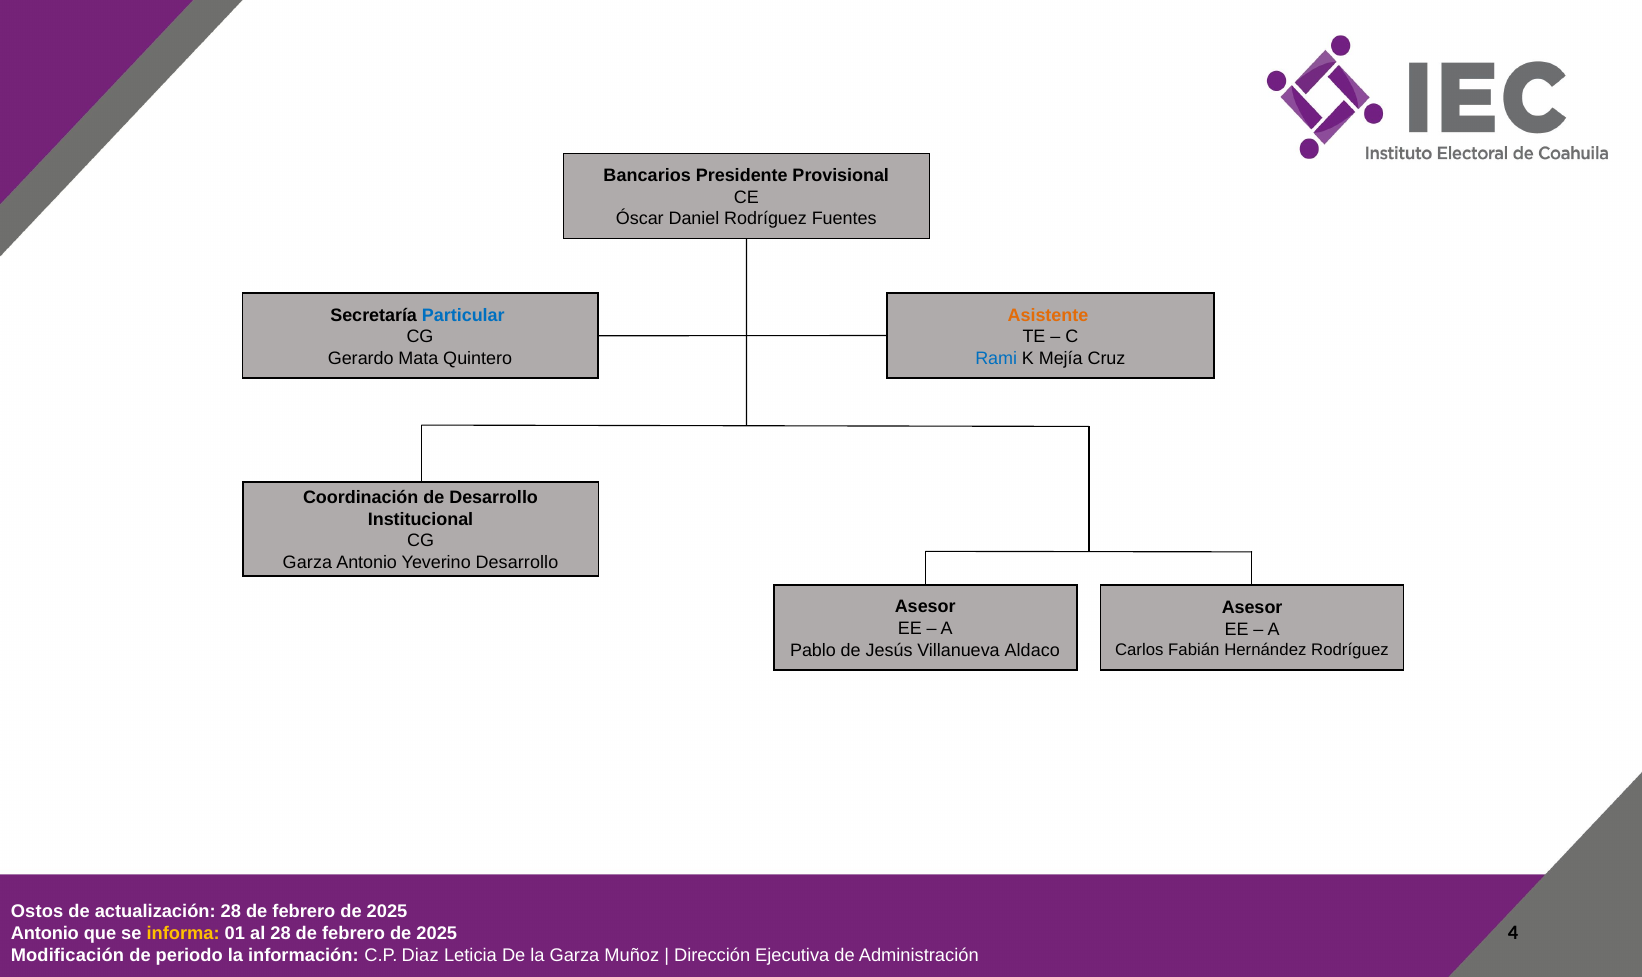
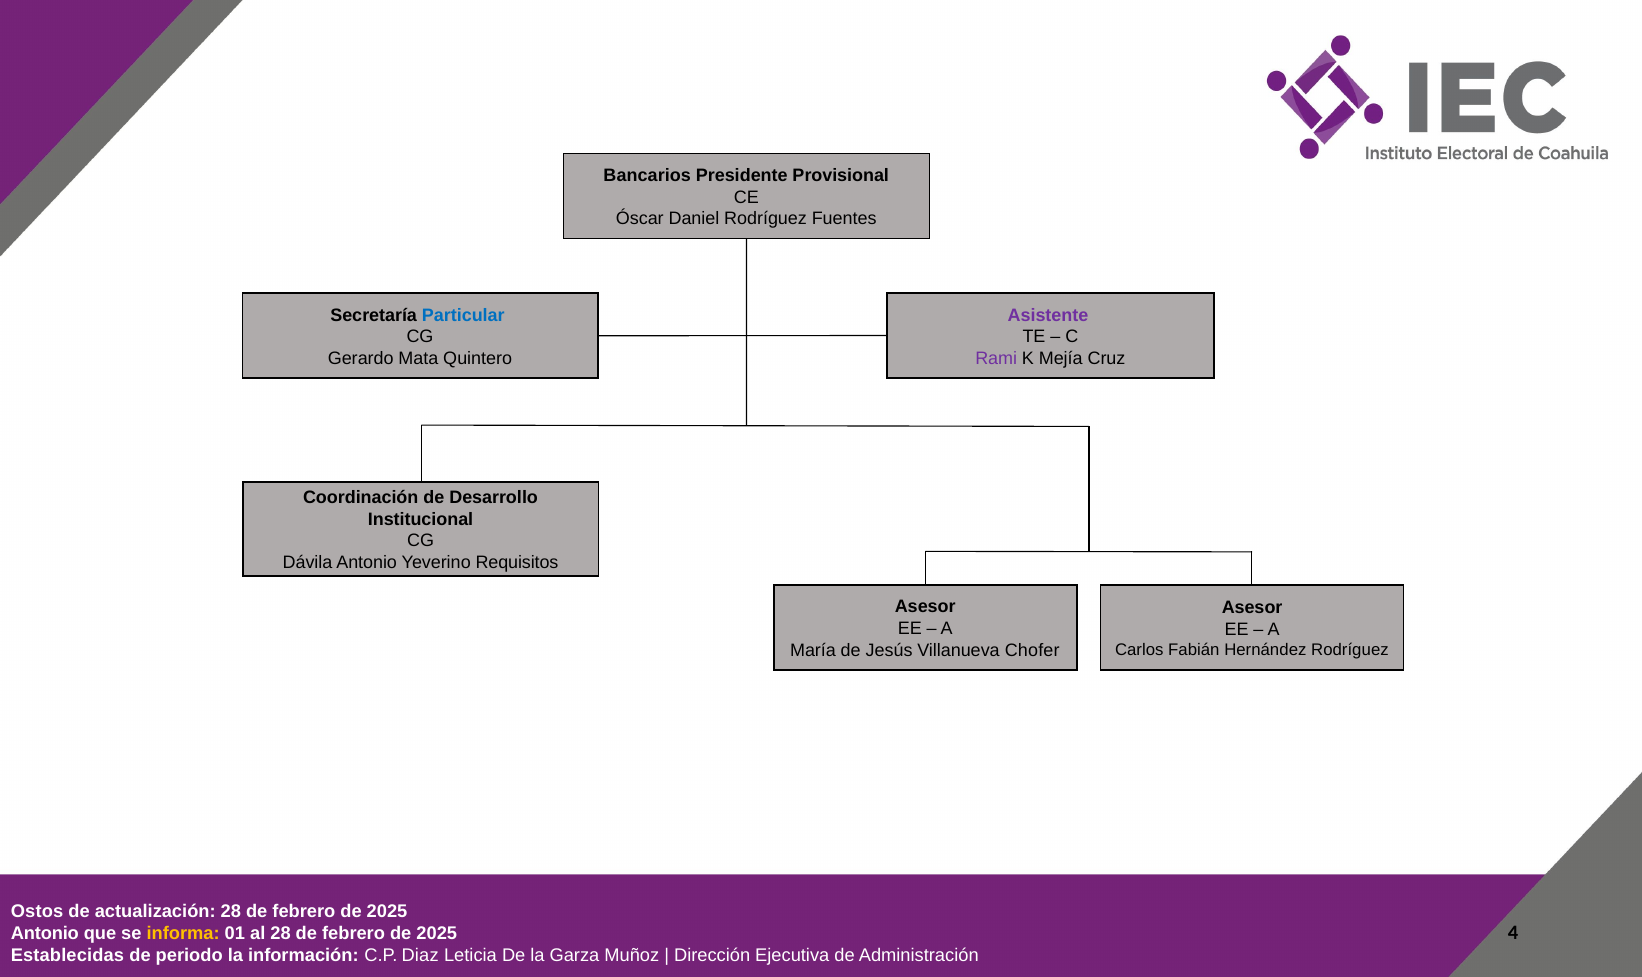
Asistente colour: orange -> purple (1048, 315)
Rami colour: blue -> purple (996, 358)
Garza: Garza -> Dávila (308, 562)
Yeverino Desarrollo: Desarrollo -> Requisitos (517, 562)
Pablo: Pablo -> María (813, 650)
Aldaco: Aldaco -> Chofer (1032, 650)
Modificación: Modificación -> Establecidas (67, 955)
